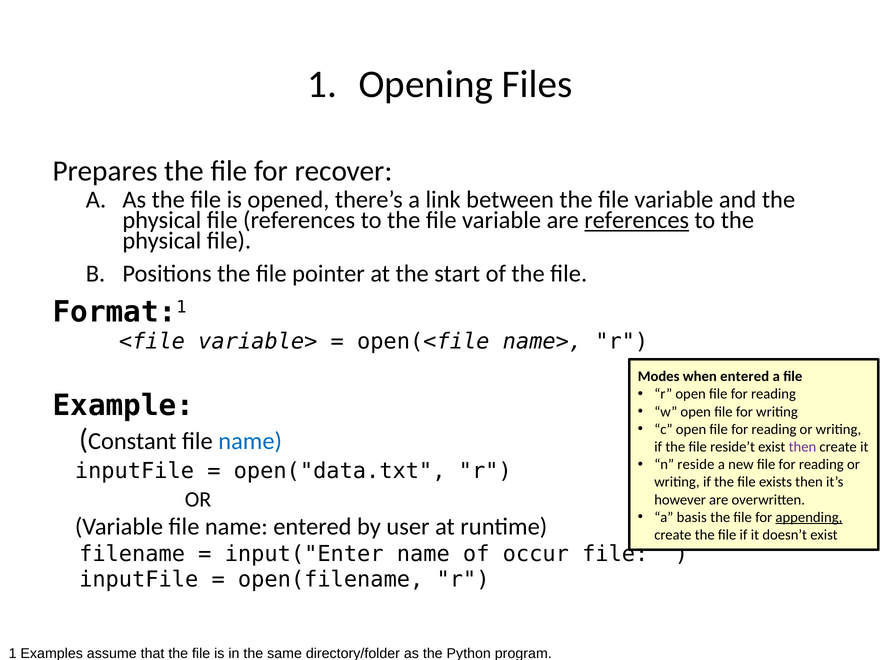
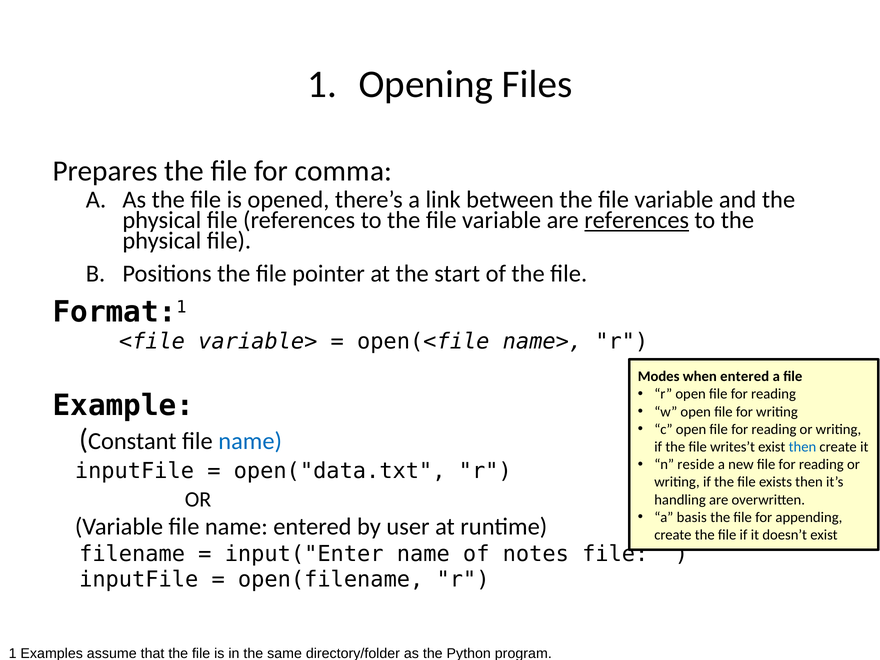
recover: recover -> comma (343, 171)
reside’t: reside’t -> writes’t (733, 447)
then colour: purple -> blue (802, 447)
however: however -> handling (680, 500)
appending underline: present -> none (809, 517)
occur: occur -> notes (536, 554)
